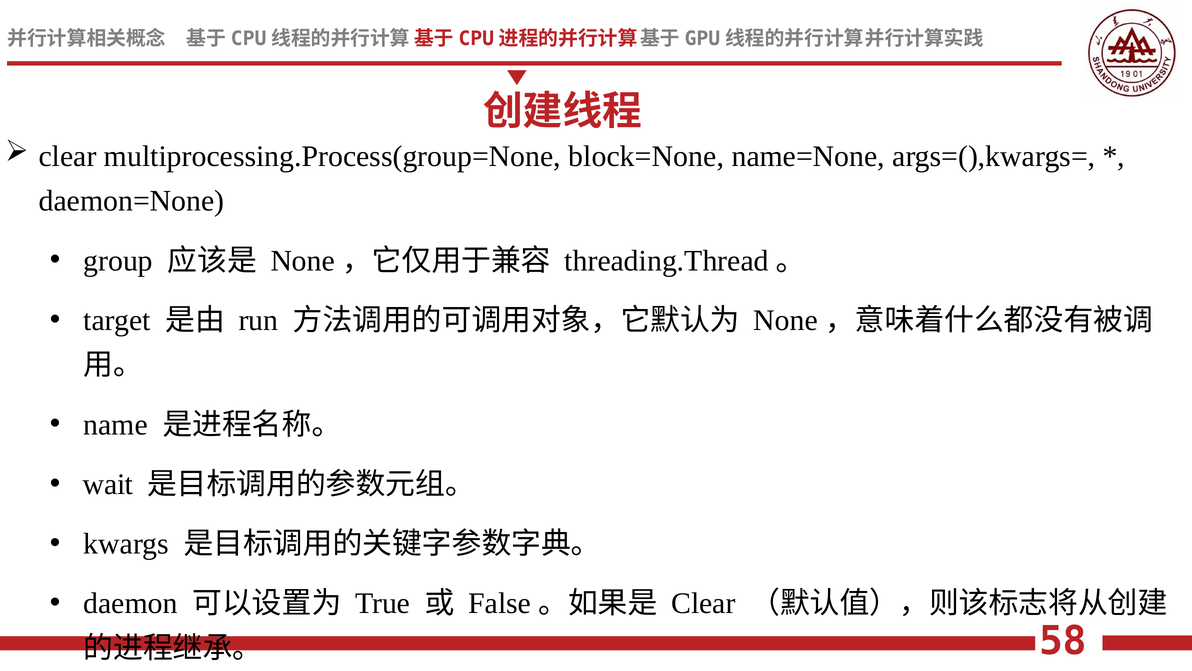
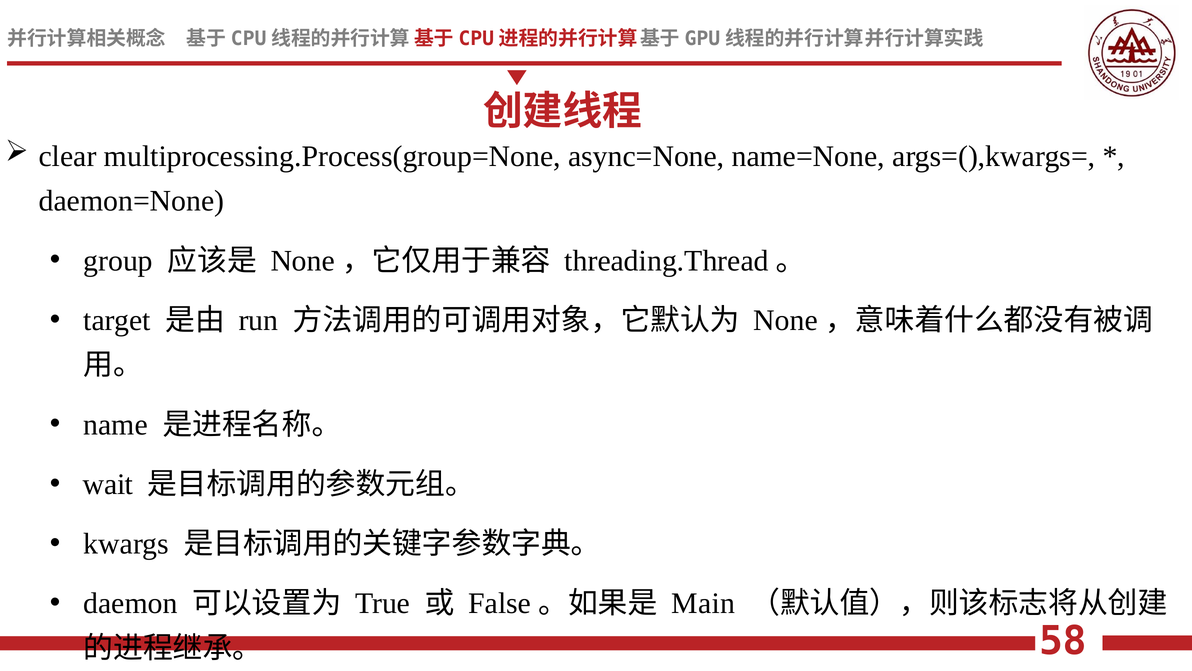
block=None: block=None -> async=None (646, 156)
Clear: Clear -> Main (703, 603)
